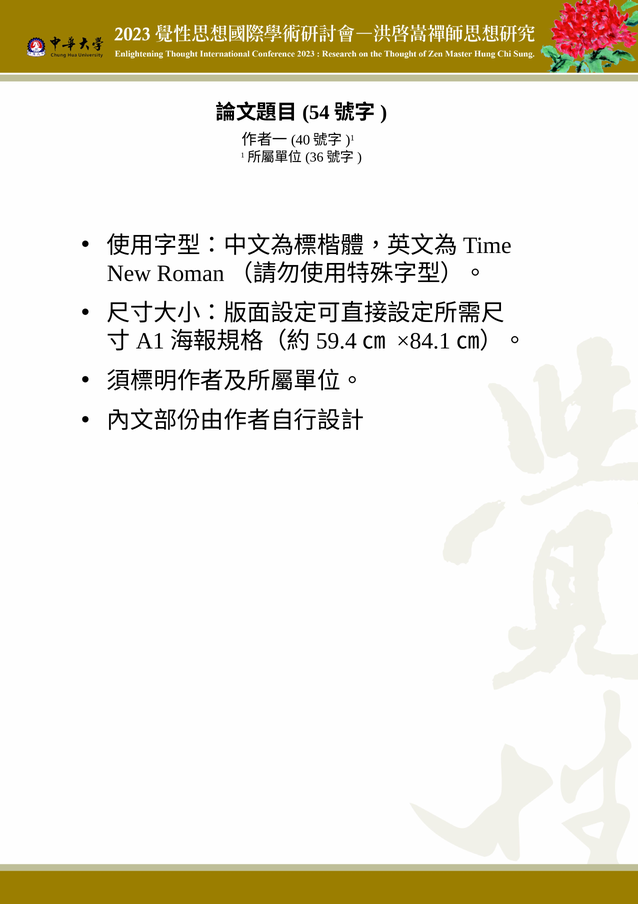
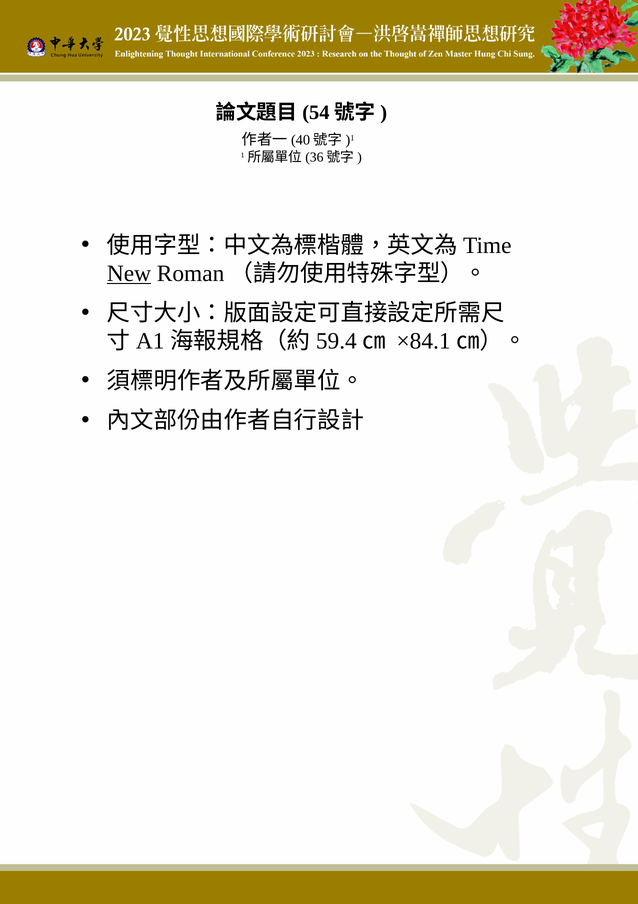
New underline: none -> present (129, 273)
